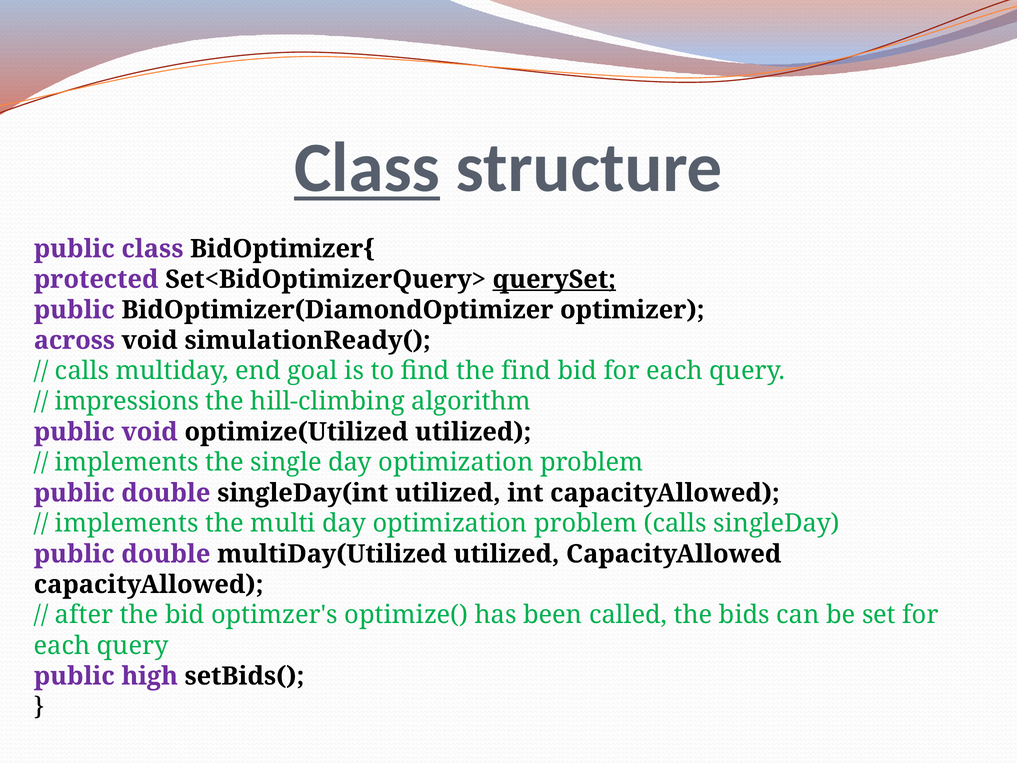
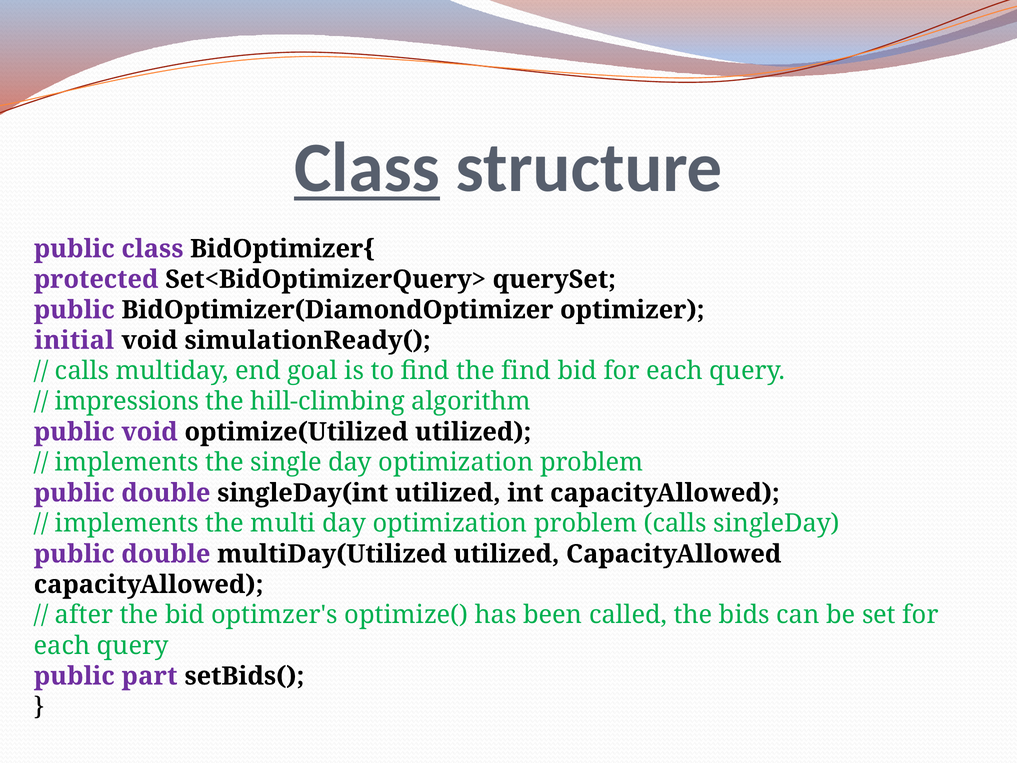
querySet underline: present -> none (554, 279)
across: across -> initial (74, 340)
high: high -> part (149, 676)
